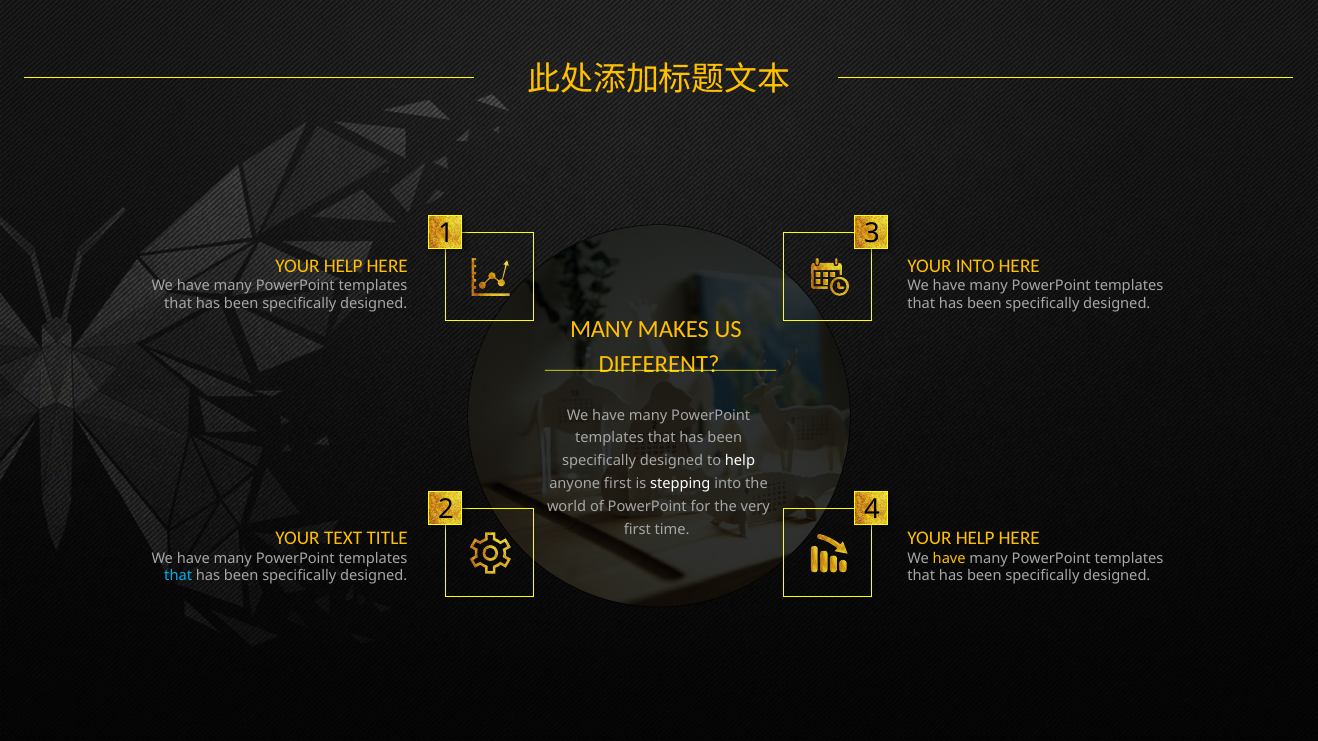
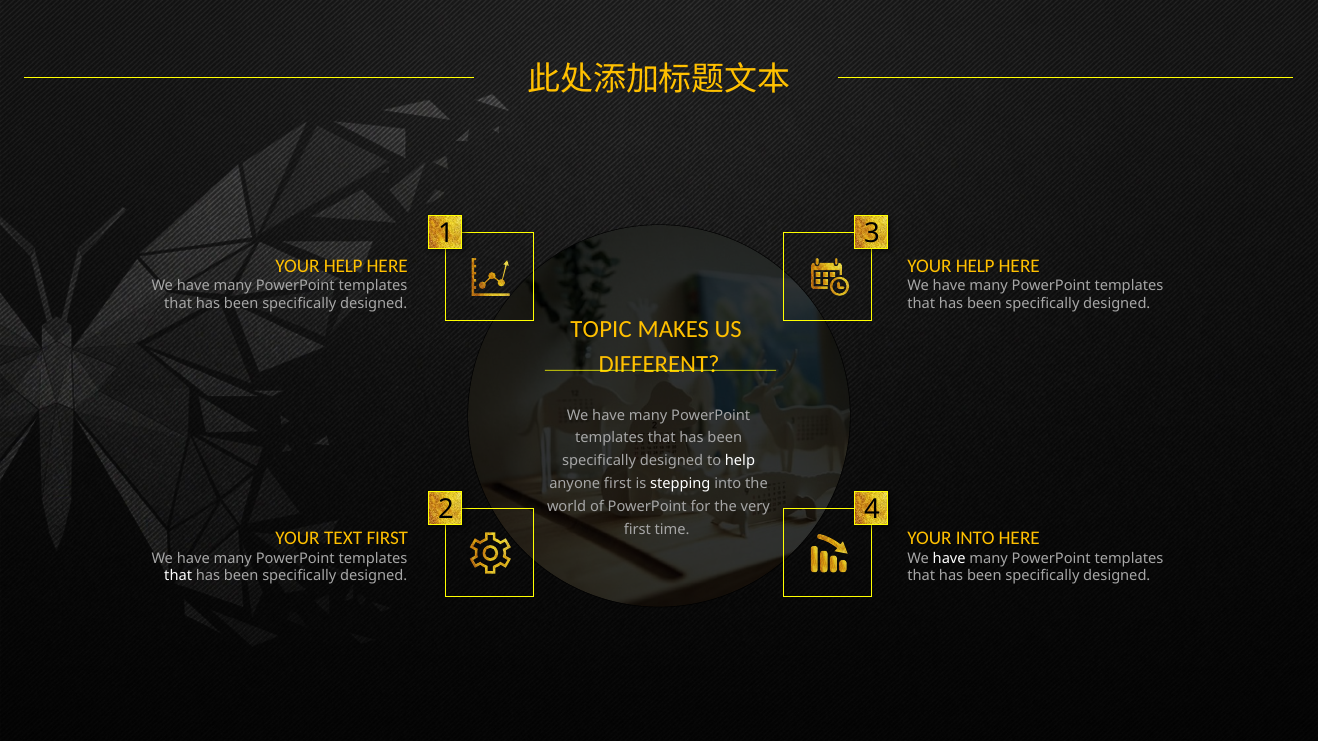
INTO: INTO -> HELP (975, 266)
MANY: MANY -> TOPIC (601, 329)
TEXT TITLE: TITLE -> FIRST (387, 539)
HELP: HELP -> INTO (975, 539)
have colour: yellow -> white (949, 559)
that colour: light blue -> white (178, 576)
